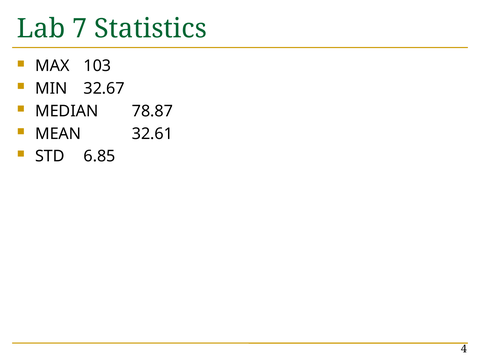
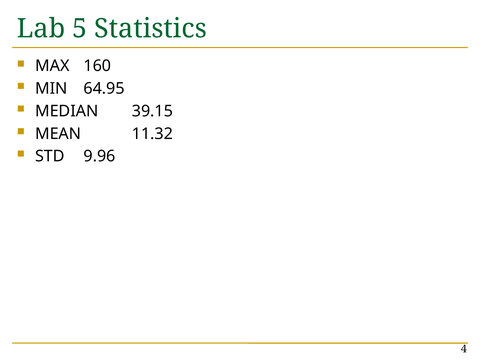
7: 7 -> 5 (80, 28)
103: 103 -> 160 (97, 66)
32.67: 32.67 -> 64.95 (104, 89)
78.87: 78.87 -> 39.15 (152, 111)
32.61: 32.61 -> 11.32 (152, 134)
6.85: 6.85 -> 9.96 (99, 156)
